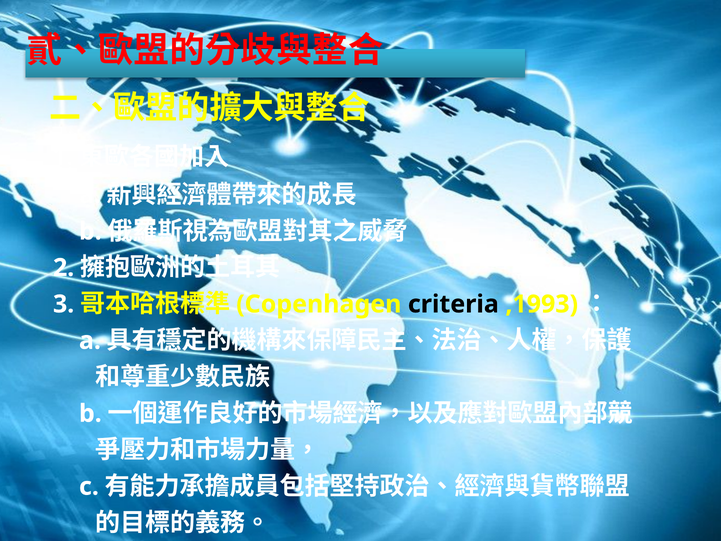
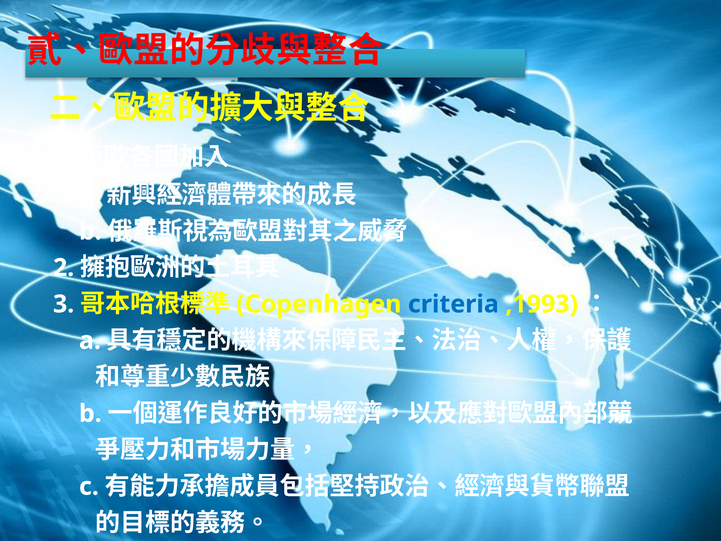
criteria colour: black -> blue (453, 304)
